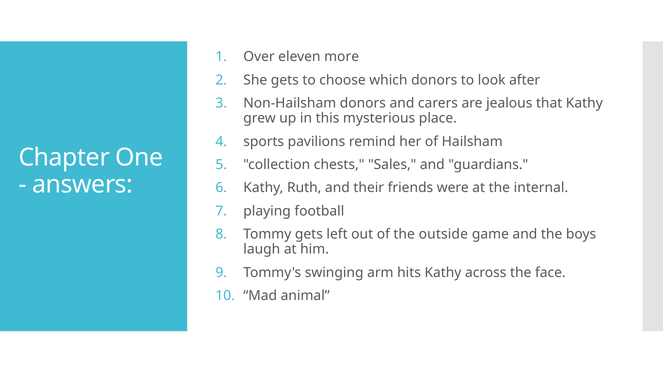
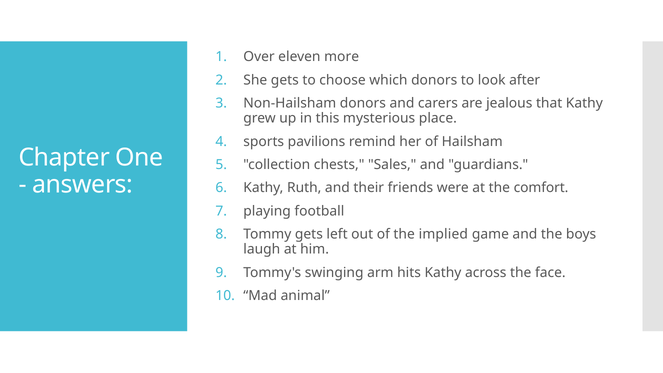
internal: internal -> comfort (541, 188)
outside: outside -> implied (443, 234)
